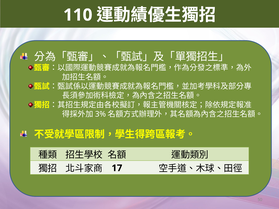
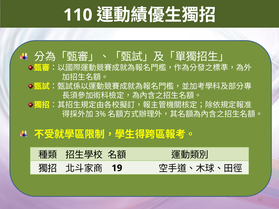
17: 17 -> 19 (117, 168)
